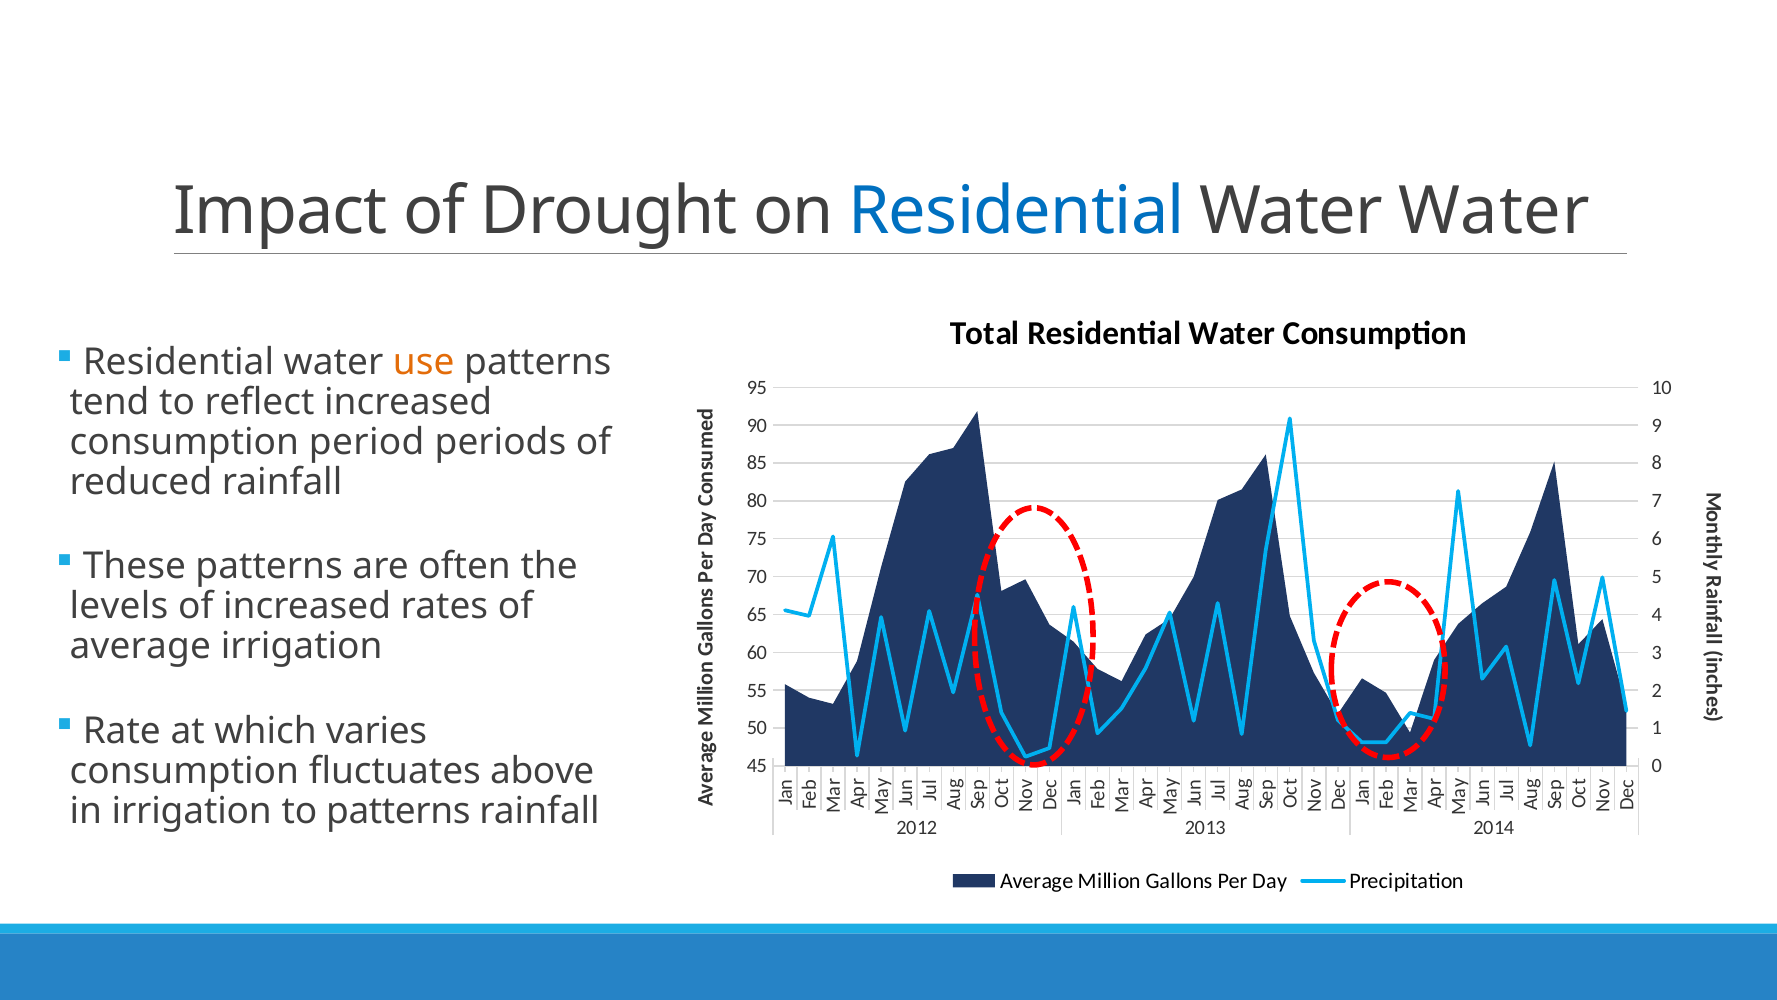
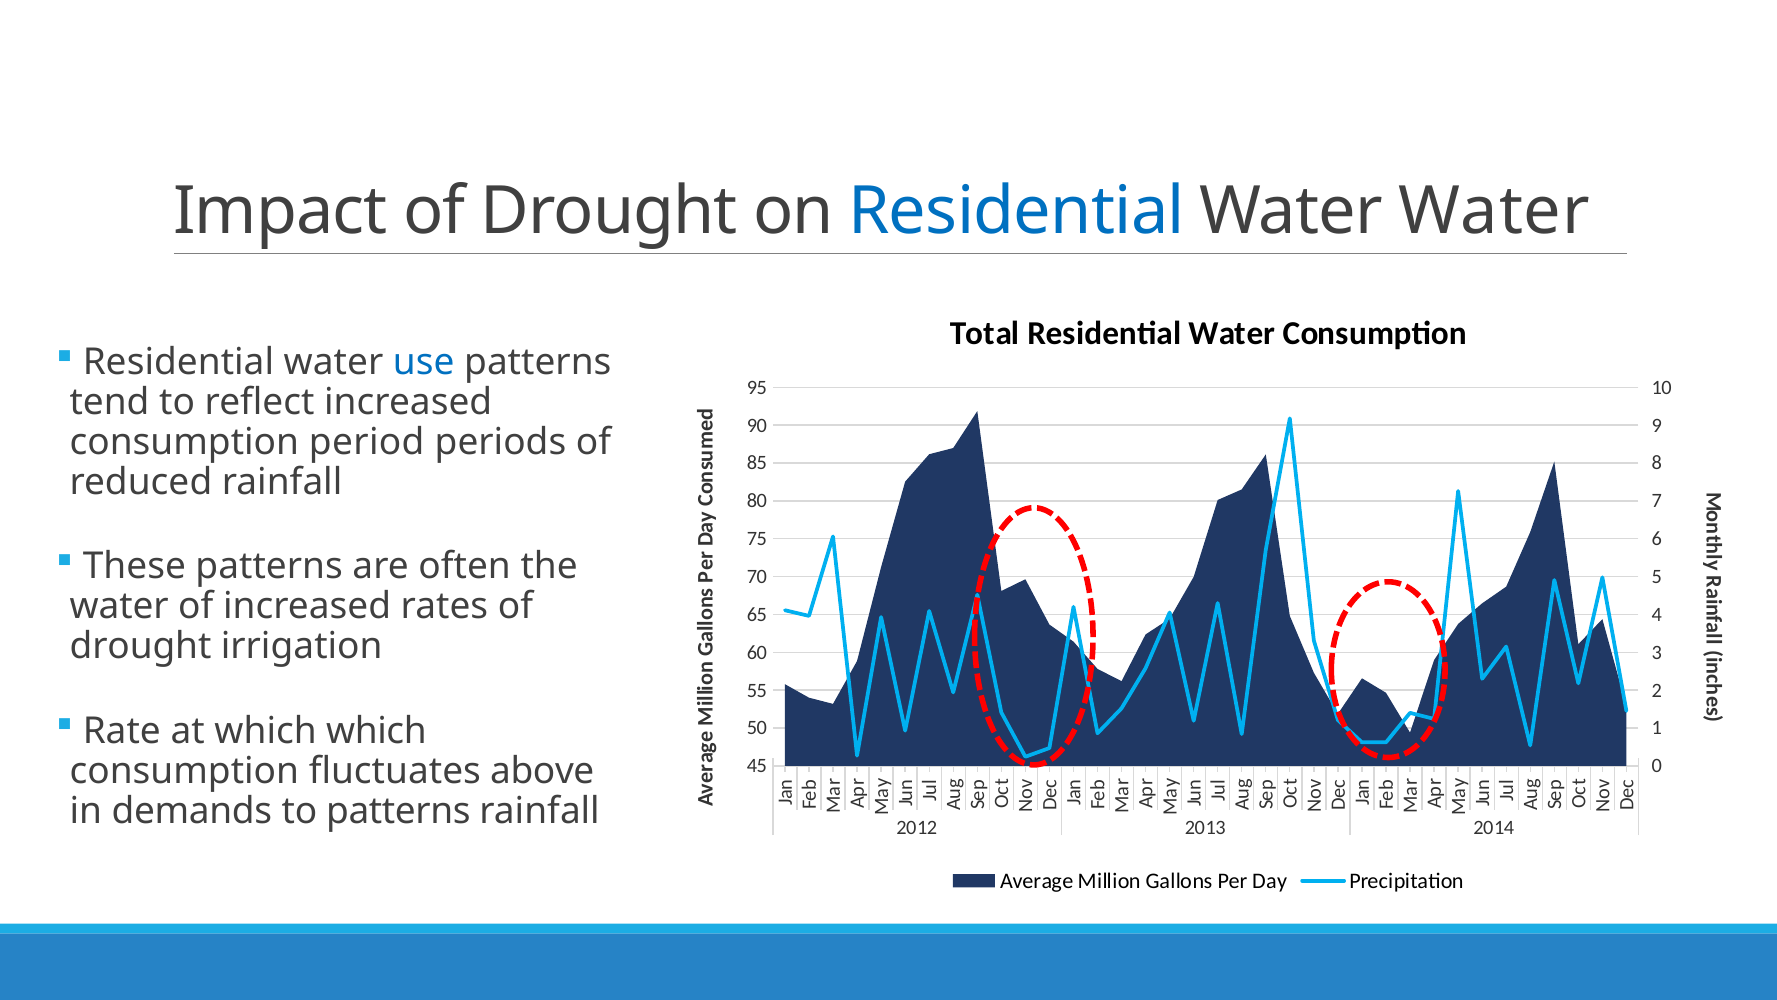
use colour: orange -> blue (424, 362)
levels: levels -> water (119, 606)
average: average -> drought (140, 646)
which varies: varies -> which (376, 731)
in irrigation: irrigation -> demands (192, 811)
